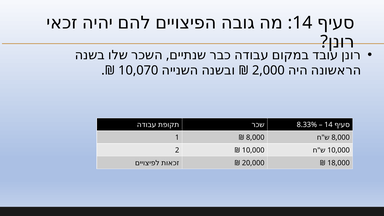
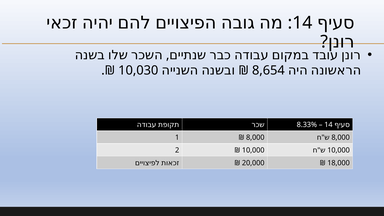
10,070: 10,070 -> 10,030 (138, 70)
2,000: 2,000 -> 8,654 (268, 70)
